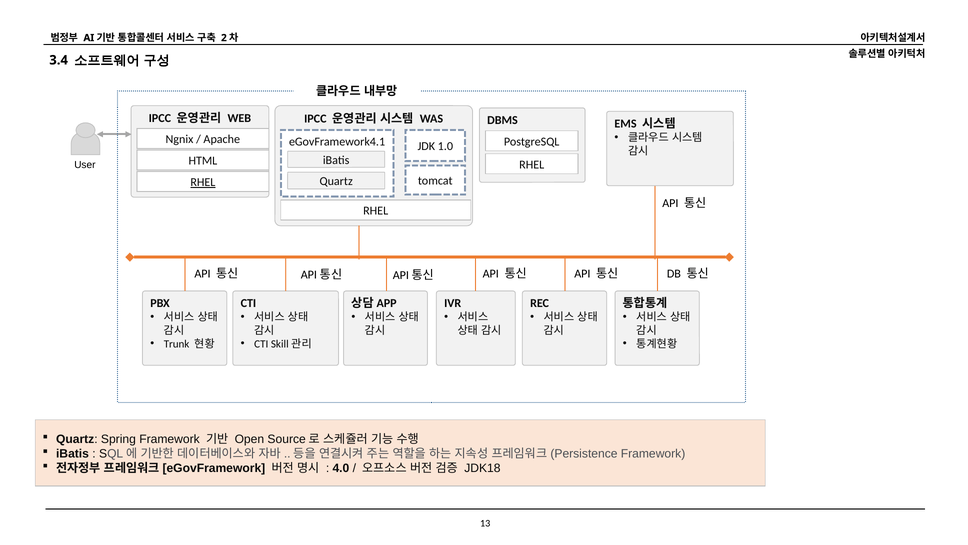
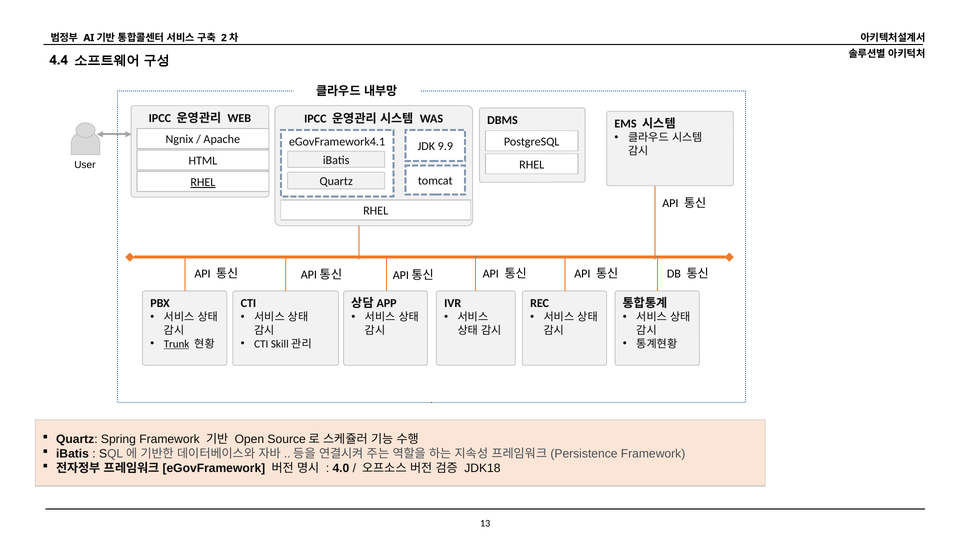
3.4: 3.4 -> 4.4 (59, 60)
1.0: 1.0 -> 9.9 (445, 146)
Trunk underline: none -> present (177, 344)
